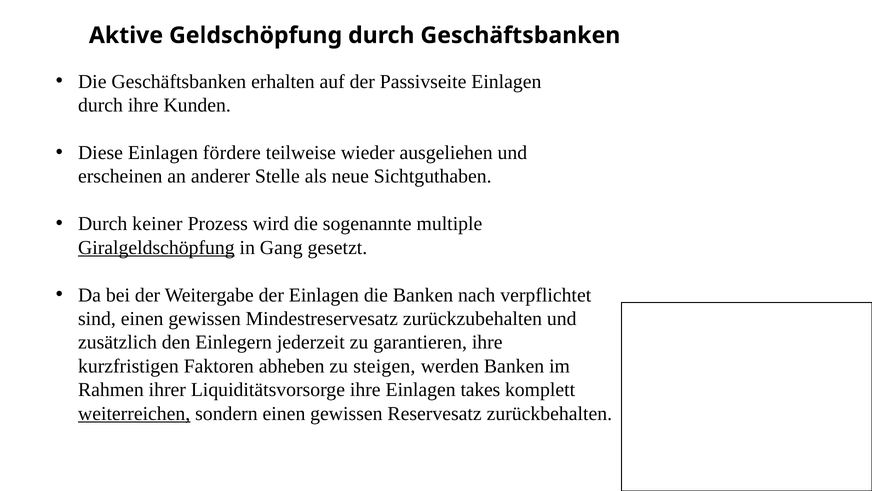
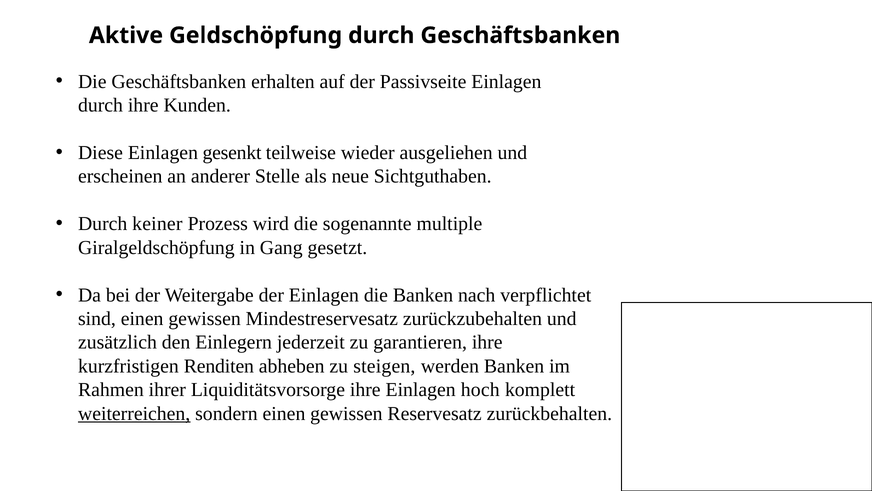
fördere: fördere -> gesenkt (232, 153)
Giralgeldschöpfung underline: present -> none (156, 247)
Faktoren: Faktoren -> Renditen (219, 366)
takes: takes -> hoch (480, 389)
